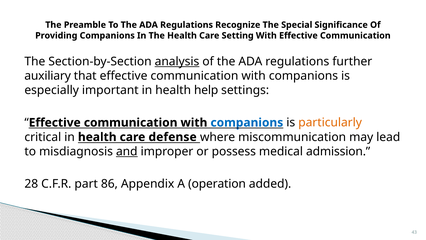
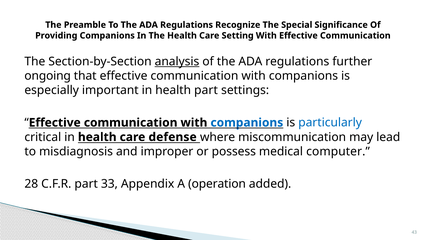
auxiliary: auxiliary -> ongoing (48, 76)
health help: help -> part (206, 90)
particularly colour: orange -> blue (330, 122)
and underline: present -> none (127, 151)
admission: admission -> computer (338, 151)
86: 86 -> 33 (109, 184)
